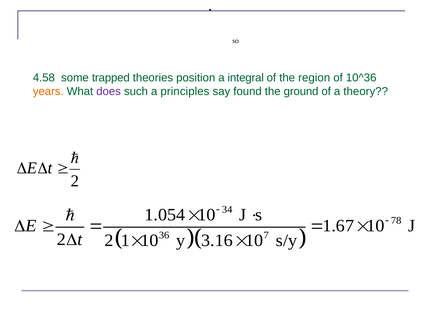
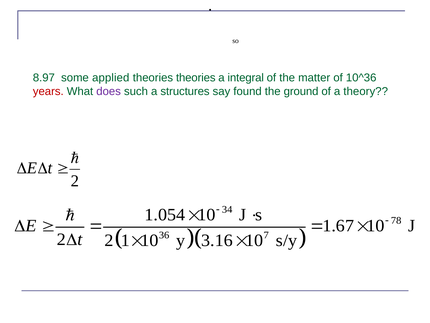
4.58: 4.58 -> 8.97 (44, 78)
trapped: trapped -> applied (111, 78)
theories position: position -> theories (196, 78)
region: region -> matter (314, 78)
years colour: orange -> red (48, 91)
principles: principles -> structures (185, 91)
